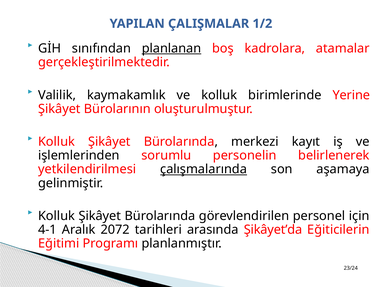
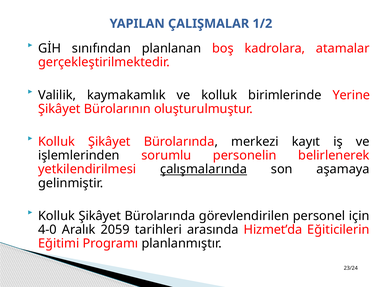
planlanan underline: present -> none (171, 48)
4-1: 4-1 -> 4-0 (47, 229)
2072: 2072 -> 2059 (115, 229)
Şikâyet’da: Şikâyet’da -> Hizmet’da (273, 229)
